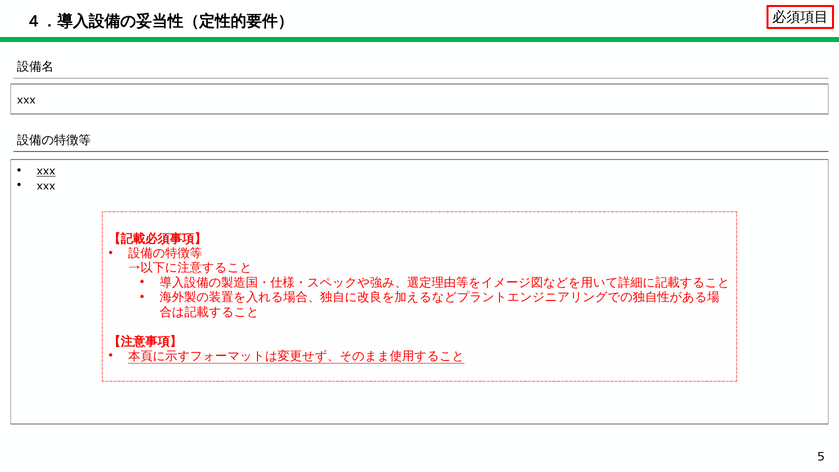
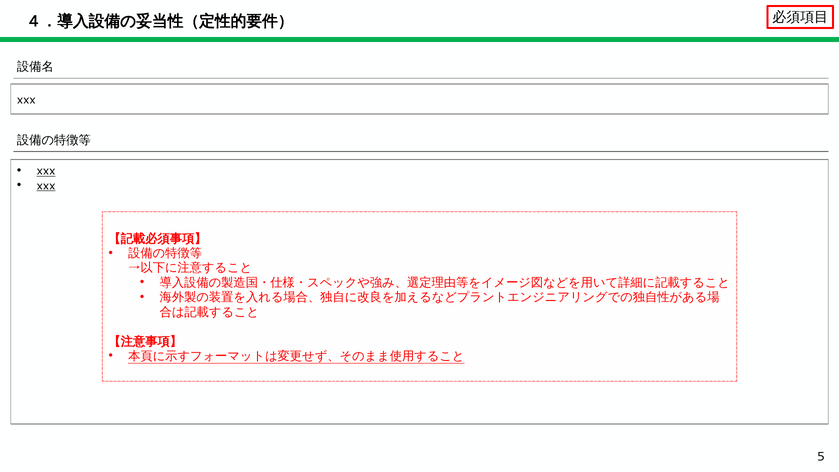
xxx underline: none -> present (46, 186)
